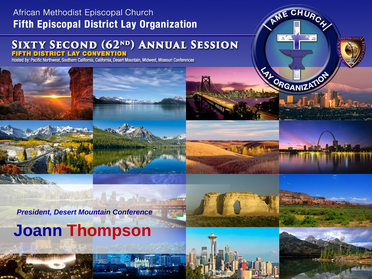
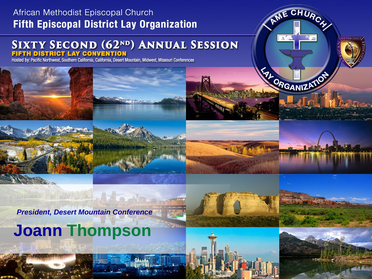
Thompson colour: red -> green (109, 231)
